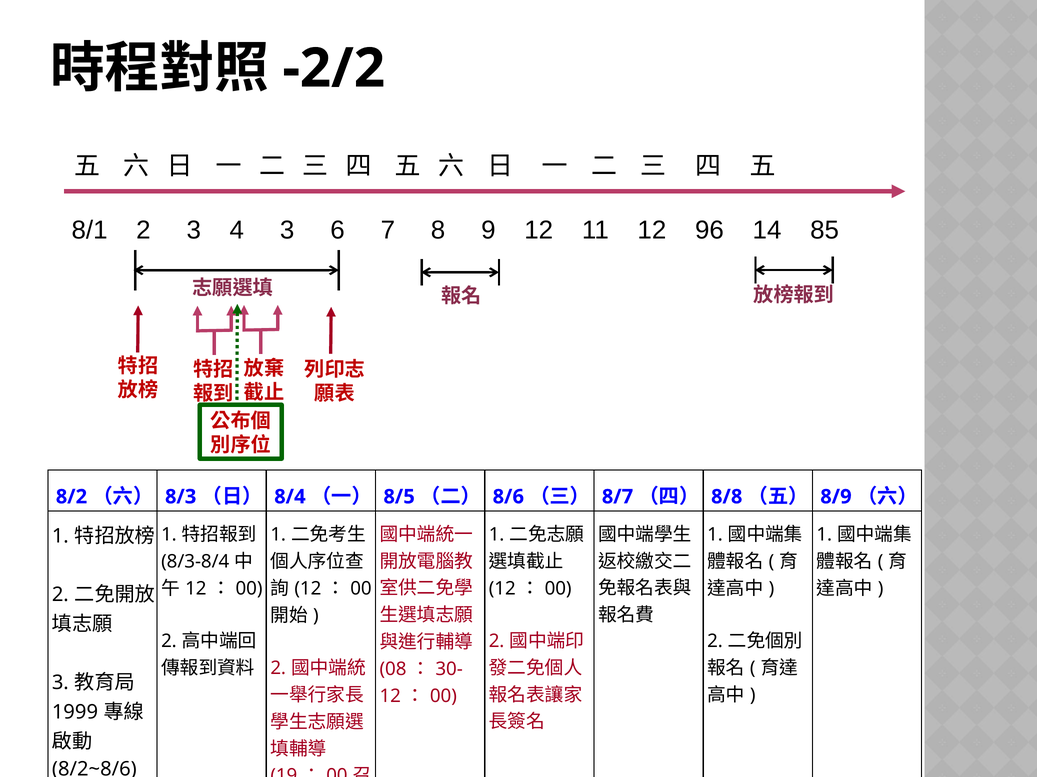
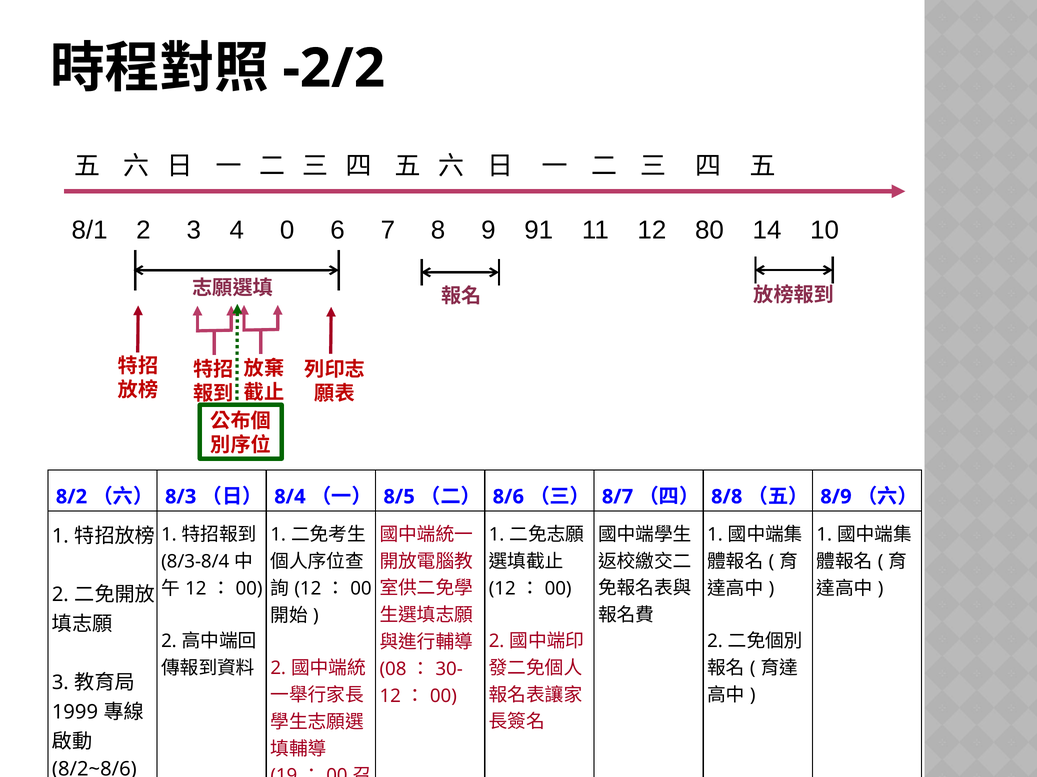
4 3: 3 -> 0 (287, 230)
9 12: 12 -> 91 (539, 230)
96: 96 -> 80 (709, 230)
85: 85 -> 10 (825, 230)
